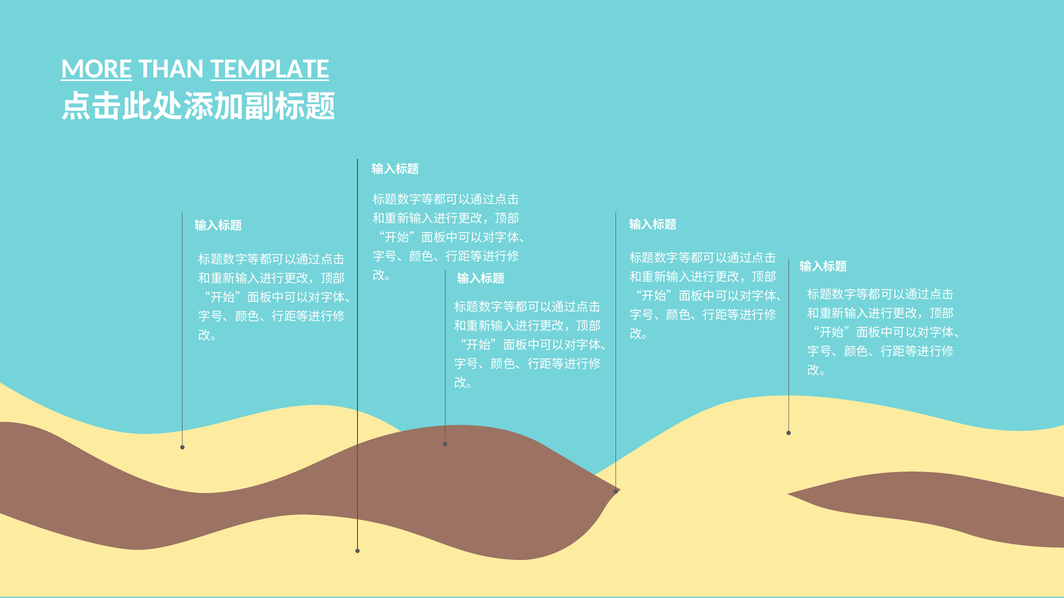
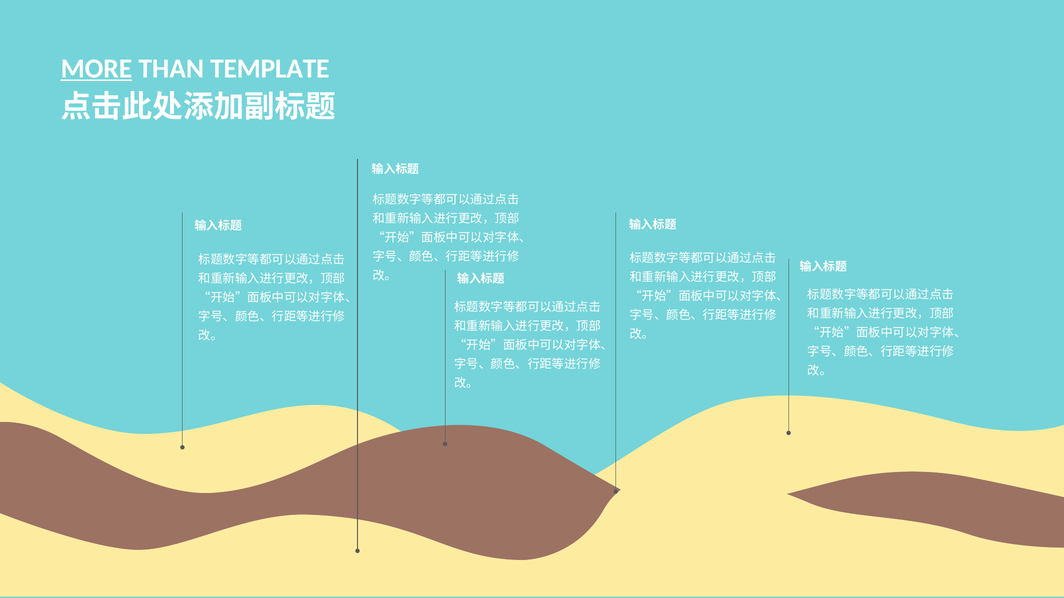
TEMPLATE underline: present -> none (270, 69)
